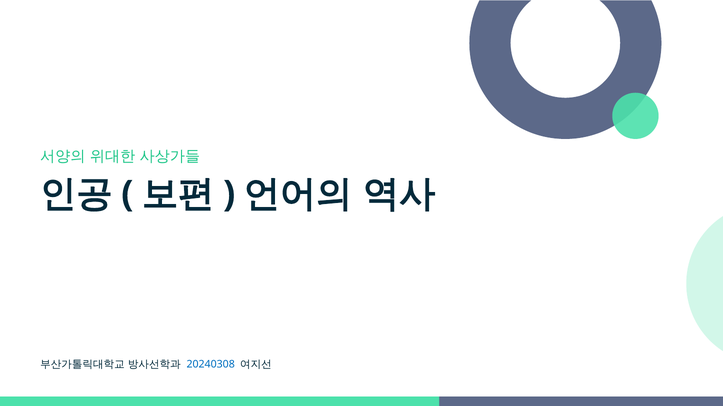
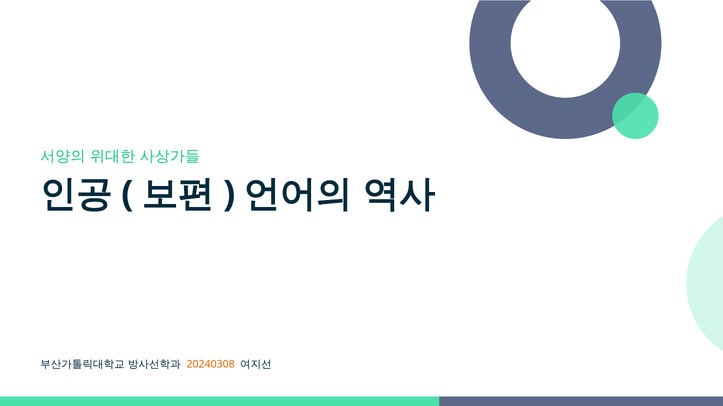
20240308 colour: blue -> orange (211, 365)
